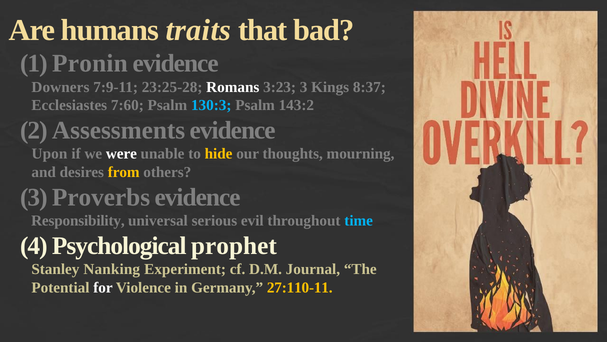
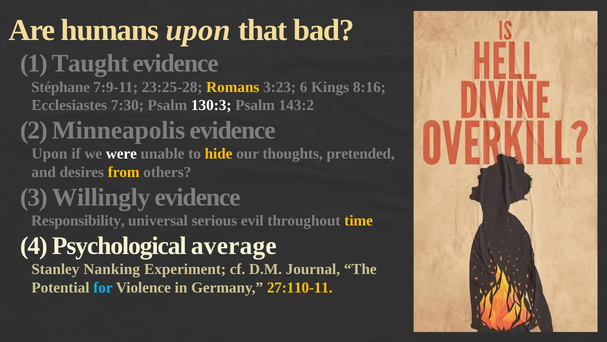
humans traits: traits -> upon (198, 30)
Pronin: Pronin -> Taught (90, 63)
Downers: Downers -> Stéphane (61, 87)
Romans colour: white -> yellow (233, 87)
3:23 3: 3 -> 6 (304, 87)
8:37: 8:37 -> 8:16 (369, 87)
7:60: 7:60 -> 7:30 (127, 105)
130:3 colour: light blue -> white (211, 105)
Assessments: Assessments -> Minneapolis (119, 130)
mourning: mourning -> pretended (361, 154)
Proverbs: Proverbs -> Willingly (101, 197)
time colour: light blue -> yellow (359, 220)
prophet: prophet -> average (234, 245)
for colour: white -> light blue (103, 287)
